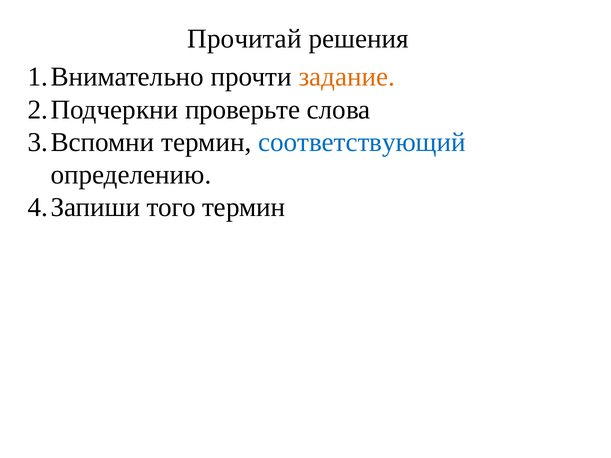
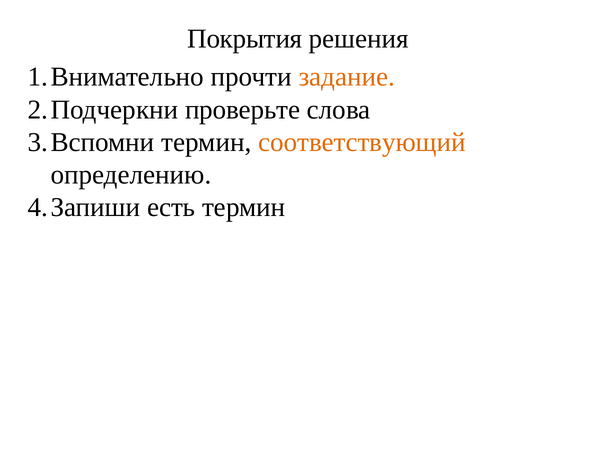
Прочитай: Прочитай -> Покрытия (245, 39)
соответствующий colour: blue -> orange (362, 142)
того: того -> есть (171, 207)
